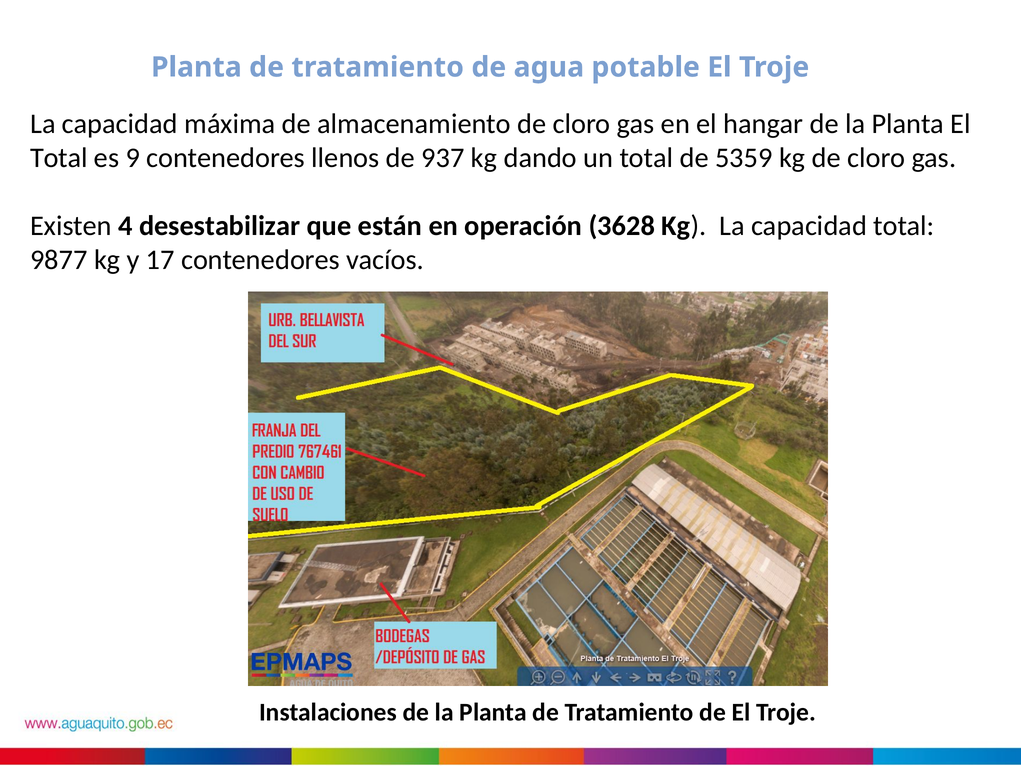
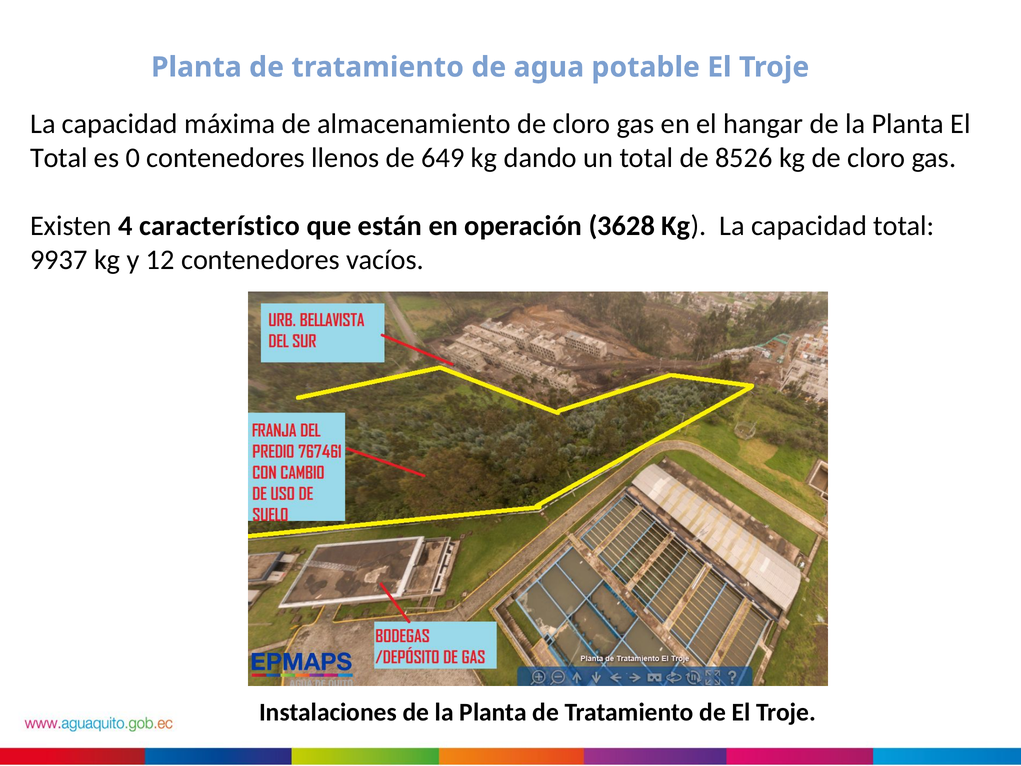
9: 9 -> 0 (133, 158)
937: 937 -> 649 (443, 158)
5359: 5359 -> 8526 (744, 158)
desestabilizar: desestabilizar -> característico (219, 226)
9877: 9877 -> 9937 (59, 260)
17: 17 -> 12 (160, 260)
